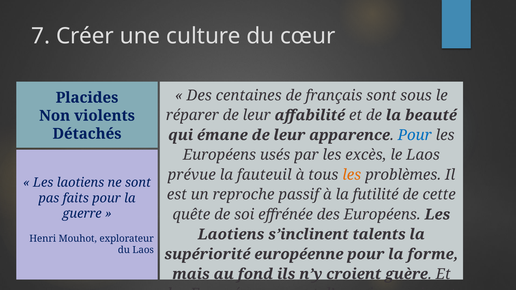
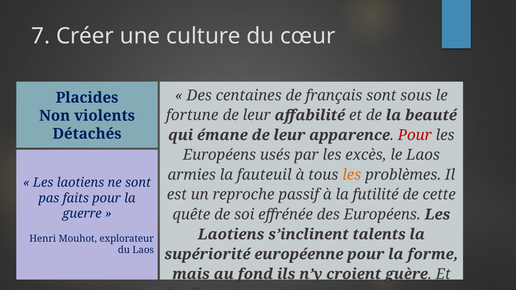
réparer: réparer -> fortune (192, 115)
Pour colour: blue -> red (415, 135)
prévue: prévue -> armies (192, 175)
